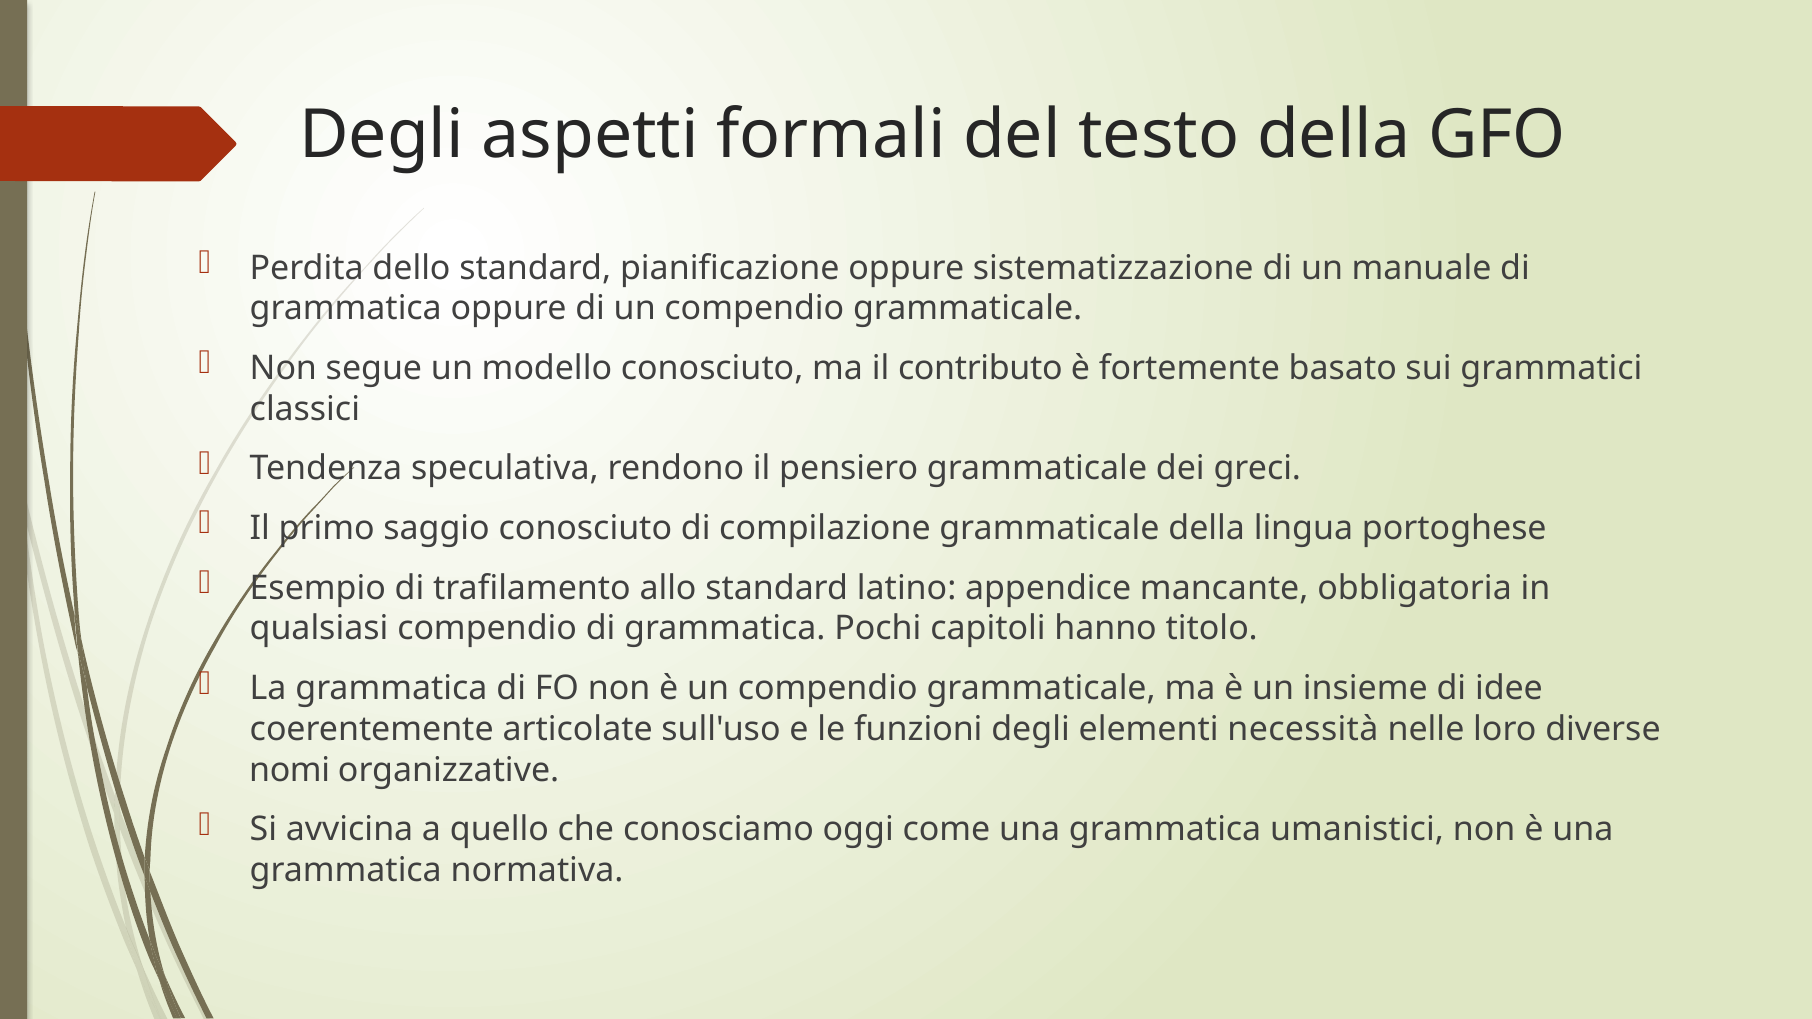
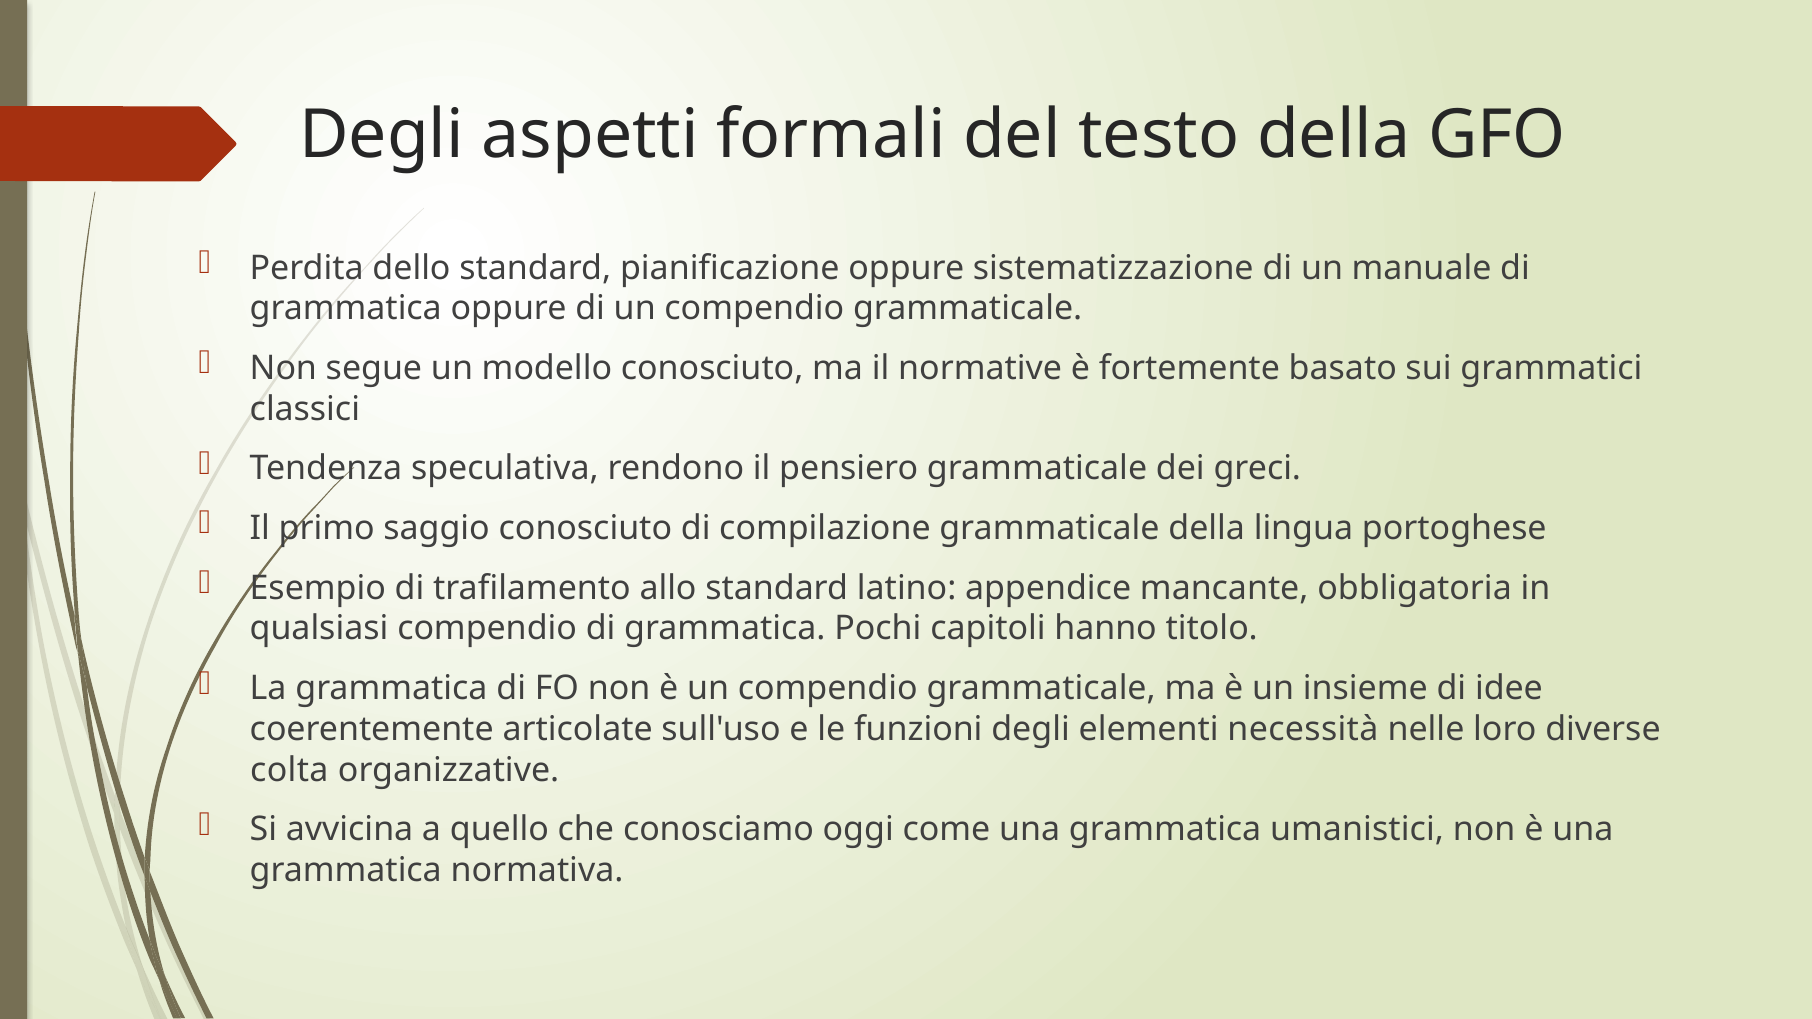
contributo: contributo -> normative (980, 368)
nomi: nomi -> colta (289, 770)
